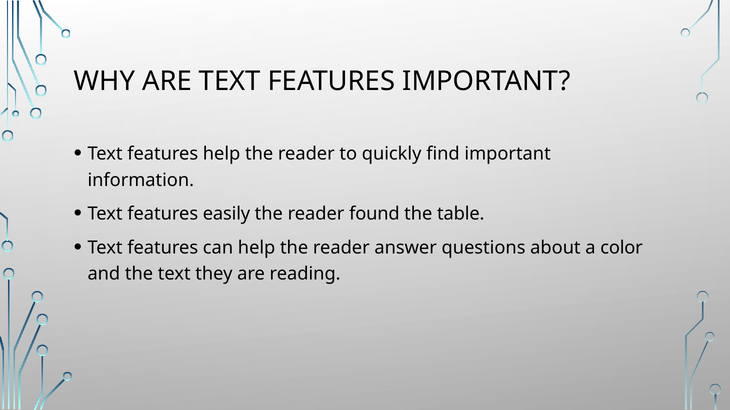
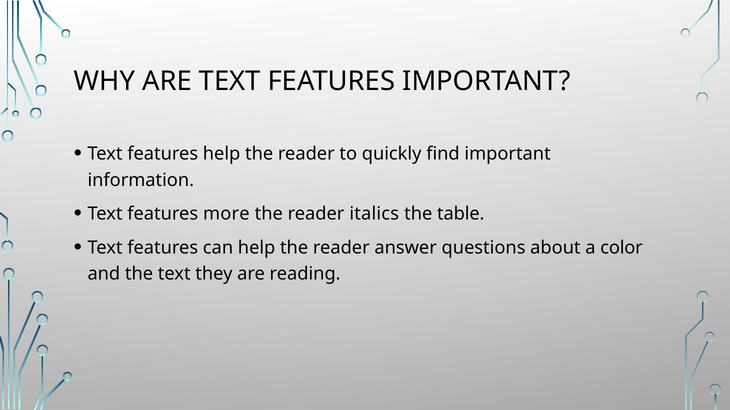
easily: easily -> more (226, 214)
found: found -> italics (374, 214)
